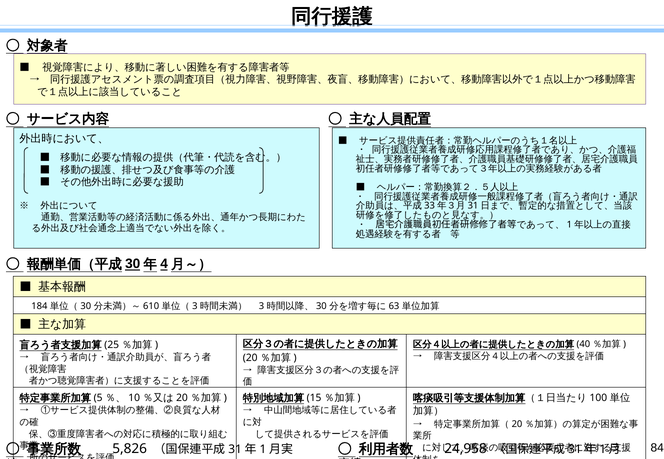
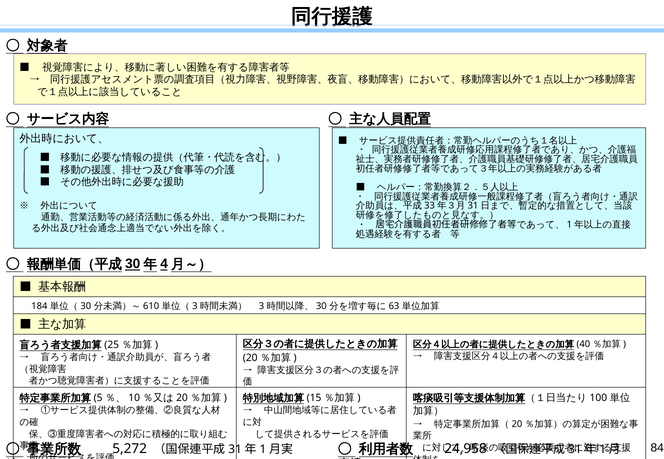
5,826: 5,826 -> 5,272 (130, 450)
